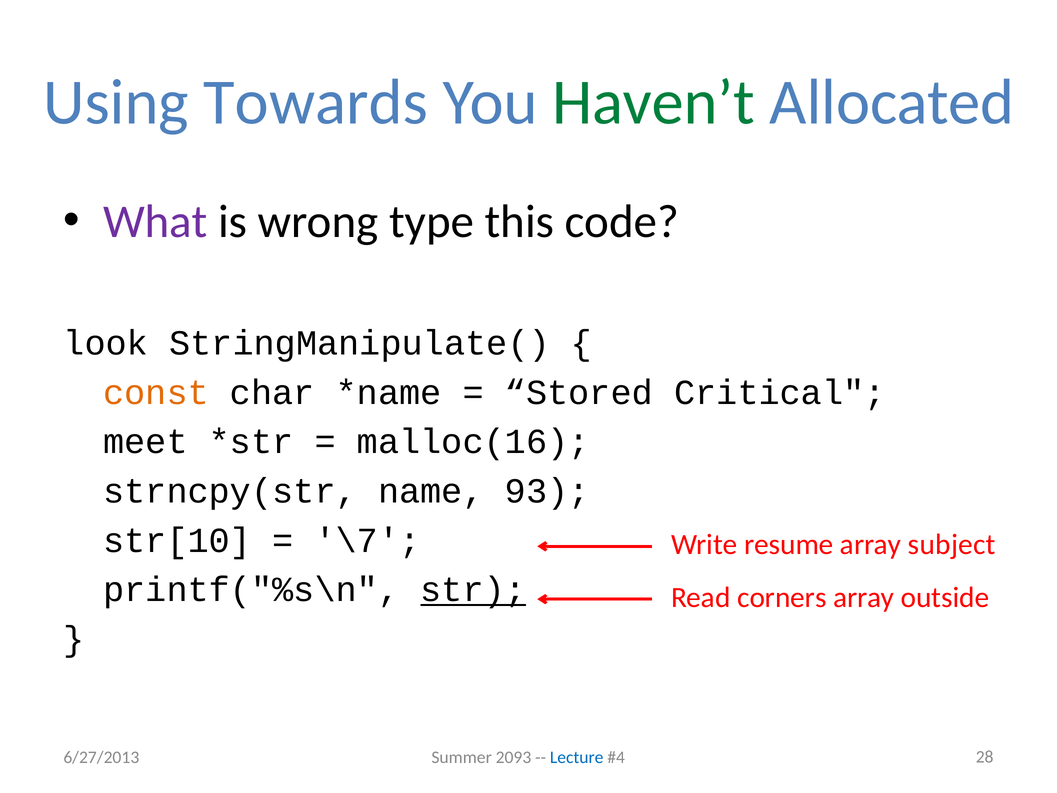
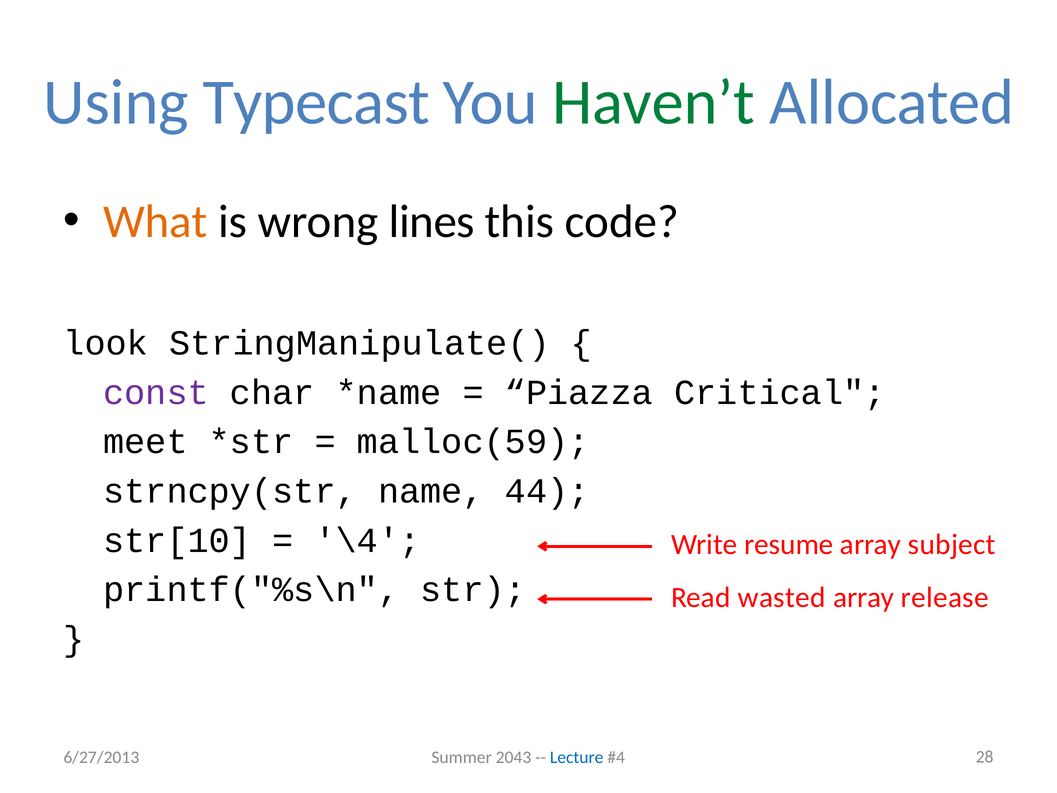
Towards: Towards -> Typecast (316, 102)
What colour: purple -> orange (155, 222)
type: type -> lines (432, 222)
const colour: orange -> purple (156, 392)
Stored: Stored -> Piazza (579, 392)
malloc(16: malloc(16 -> malloc(59 (473, 442)
93: 93 -> 44 (547, 491)
\7: \7 -> \4 (367, 540)
str underline: present -> none (473, 590)
corners: corners -> wasted (782, 597)
outside: outside -> release (945, 597)
2093: 2093 -> 2043 (513, 757)
